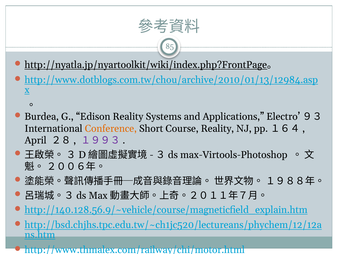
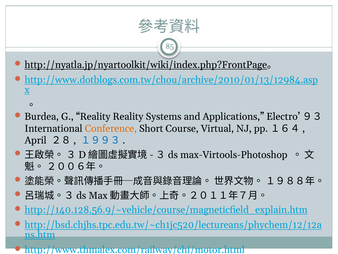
G Edison: Edison -> Reality (93, 117)
Course Reality: Reality -> Virtual (217, 128)
１９９３ colour: purple -> blue (100, 140)
